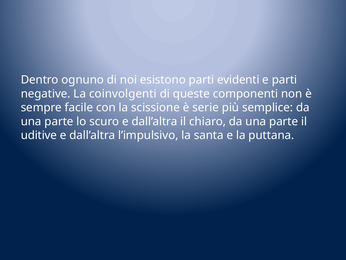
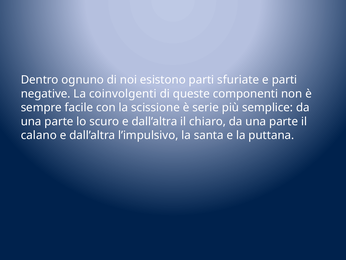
evidenti: evidenti -> sfuriate (238, 80)
uditive: uditive -> calano (39, 135)
